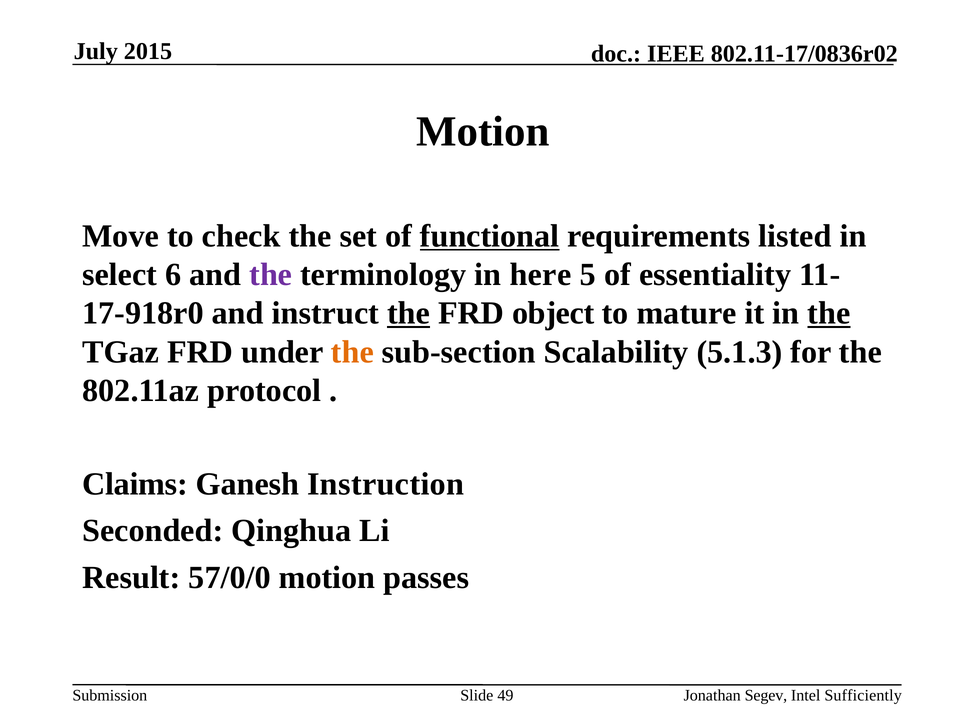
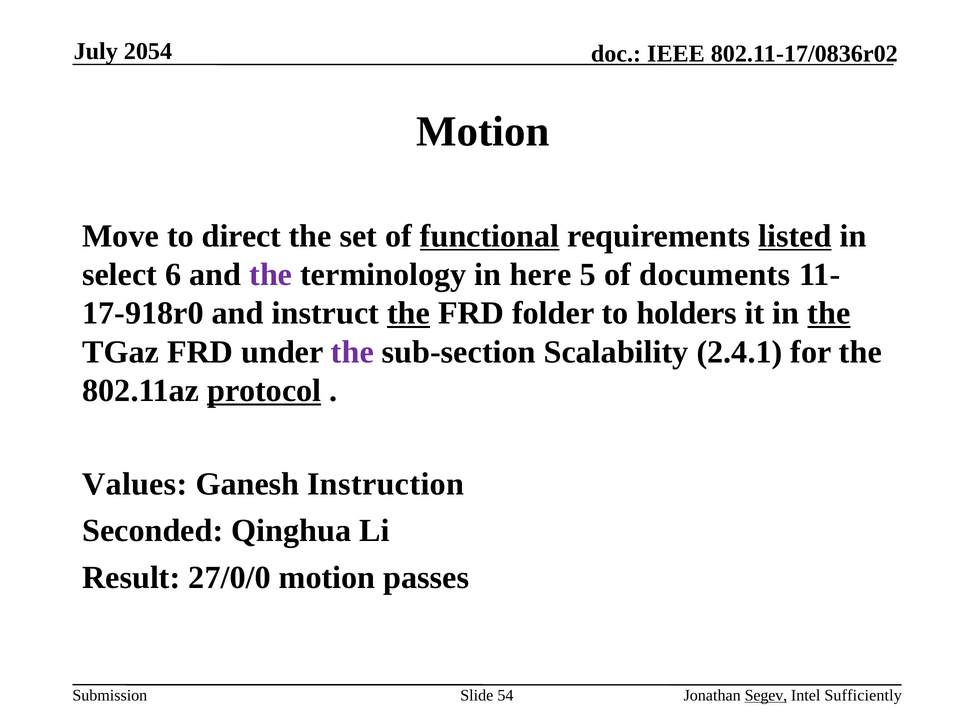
2015: 2015 -> 2054 (148, 51)
check: check -> direct (241, 236)
listed underline: none -> present (795, 236)
essentiality: essentiality -> documents (715, 274)
object: object -> folder (553, 313)
mature: mature -> holders (687, 313)
the colour: orange -> purple (352, 352)
5.1.3: 5.1.3 -> 2.4.1 (739, 352)
protocol underline: none -> present (264, 390)
Claims: Claims -> Values (135, 484)
57/0/0: 57/0/0 -> 27/0/0 (230, 577)
49: 49 -> 54 (505, 695)
Segev underline: none -> present (766, 695)
